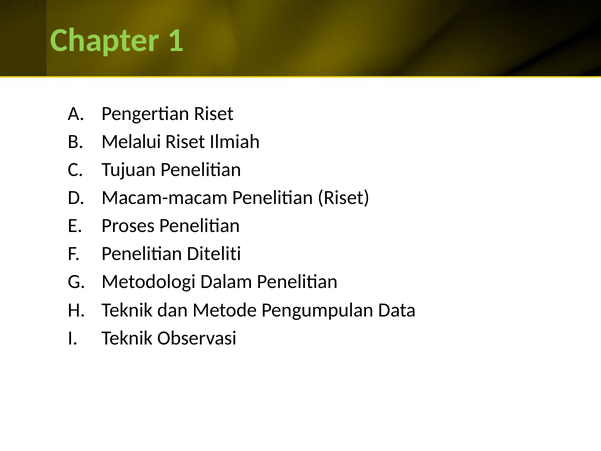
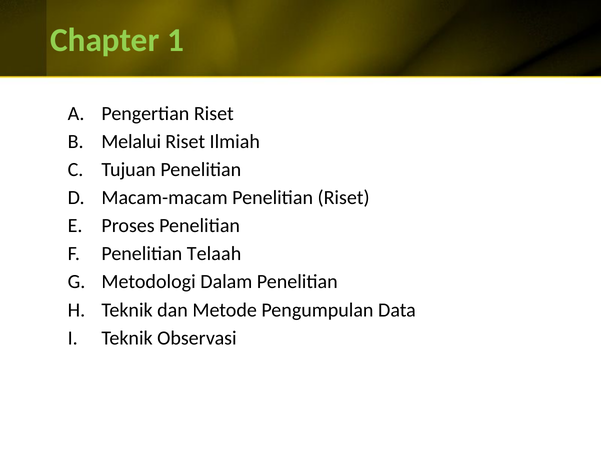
Diteliti: Diteliti -> Telaah (214, 254)
